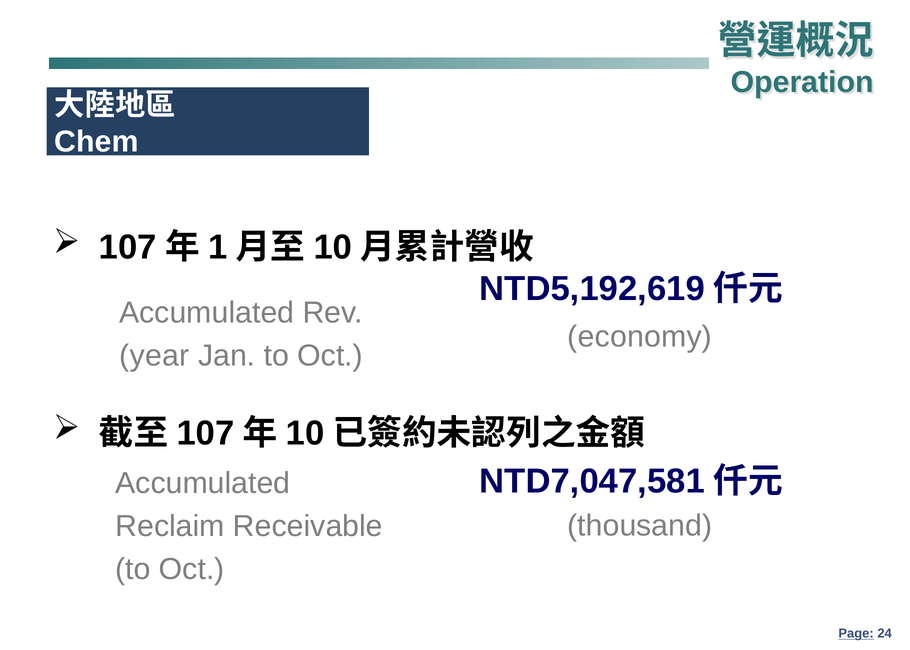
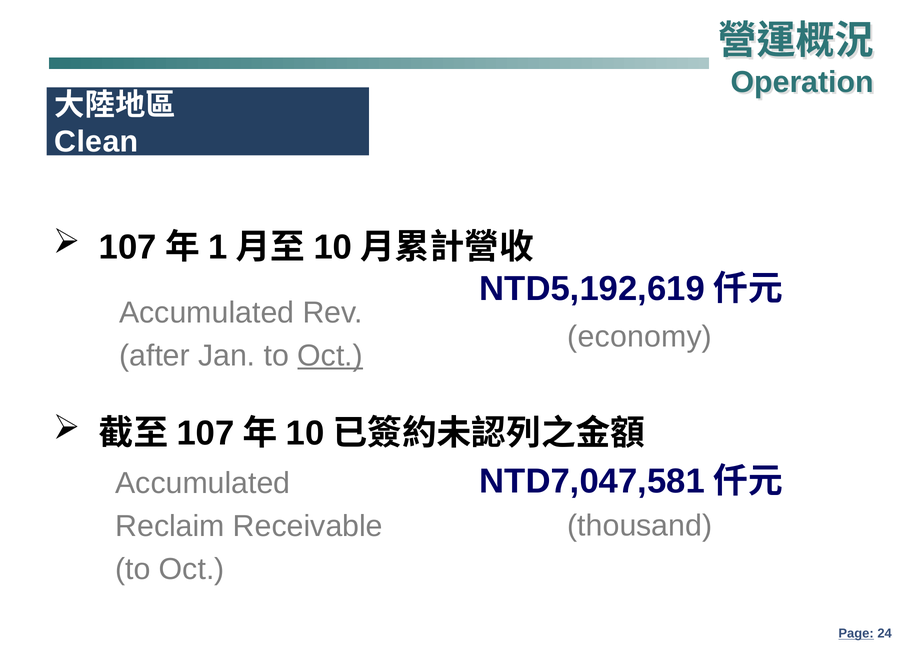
Chem: Chem -> Clean (96, 142)
year: year -> after (155, 355)
Oct underline: none -> present (330, 355)
